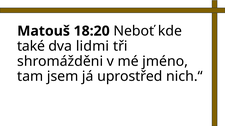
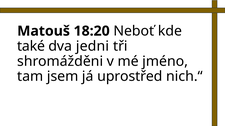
lidmi: lidmi -> jedni (93, 46)
